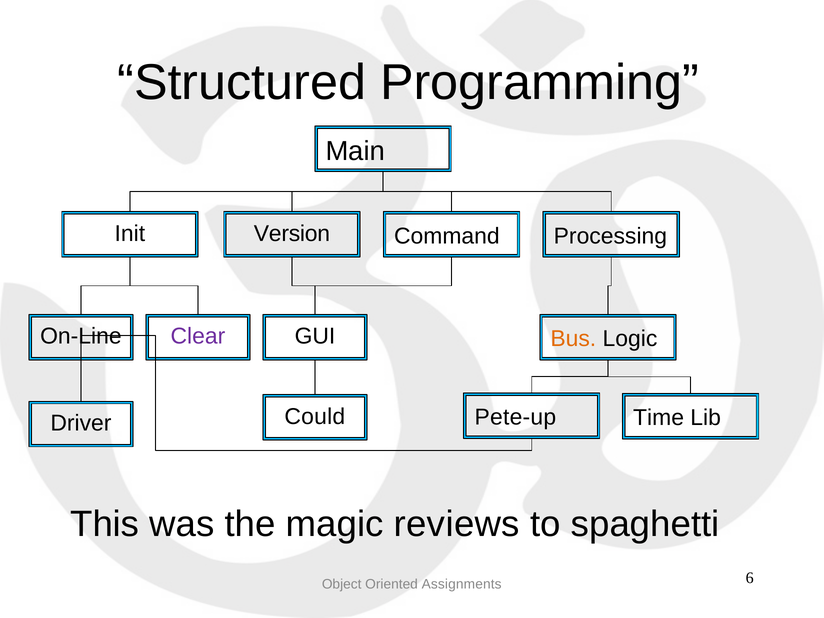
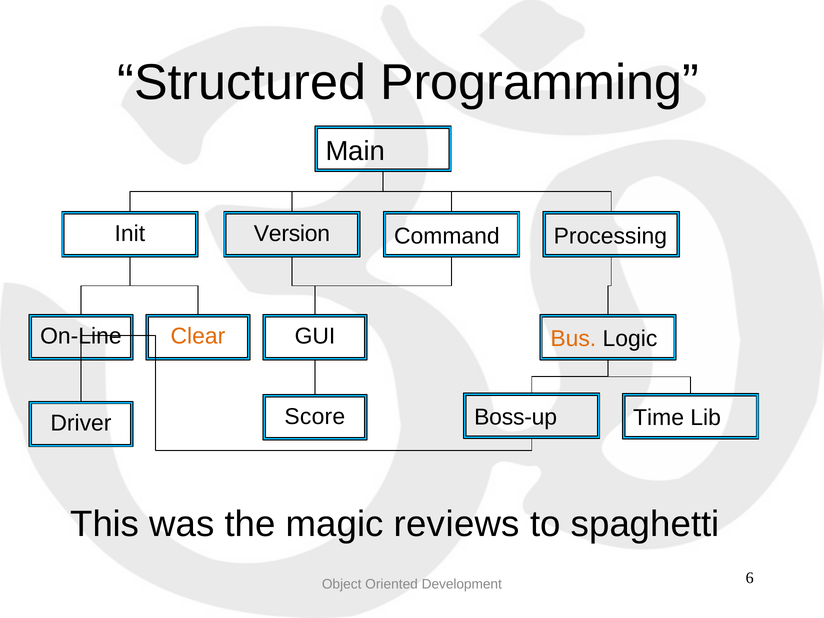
Clear colour: purple -> orange (198, 336)
Could: Could -> Score (315, 416)
Pete-up: Pete-up -> Boss-up (516, 417)
Assignments: Assignments -> Development (462, 584)
